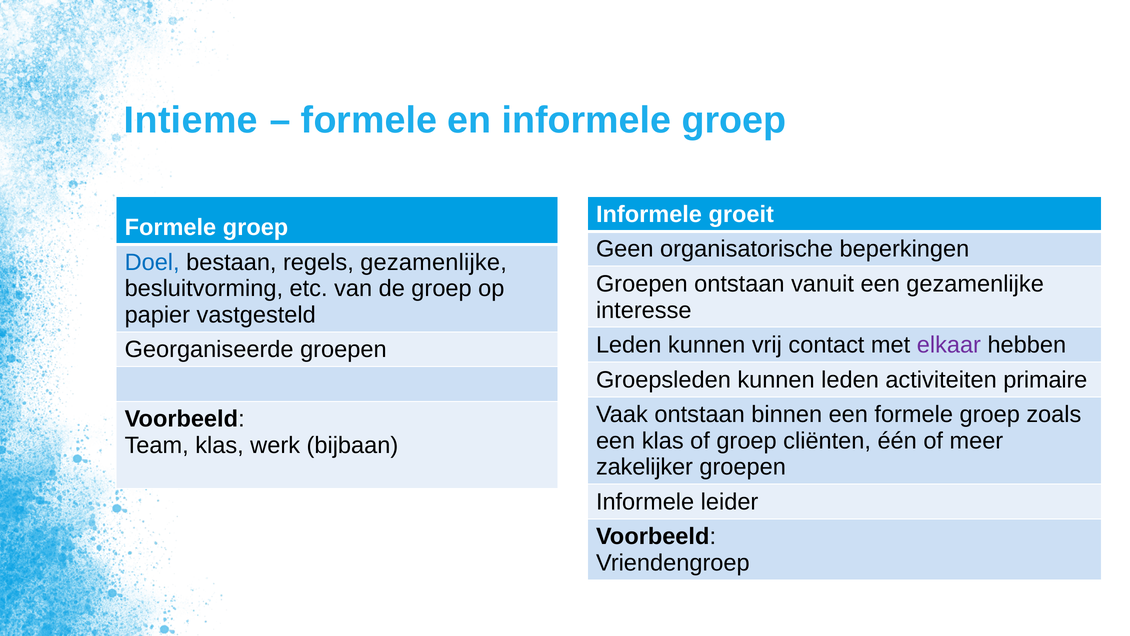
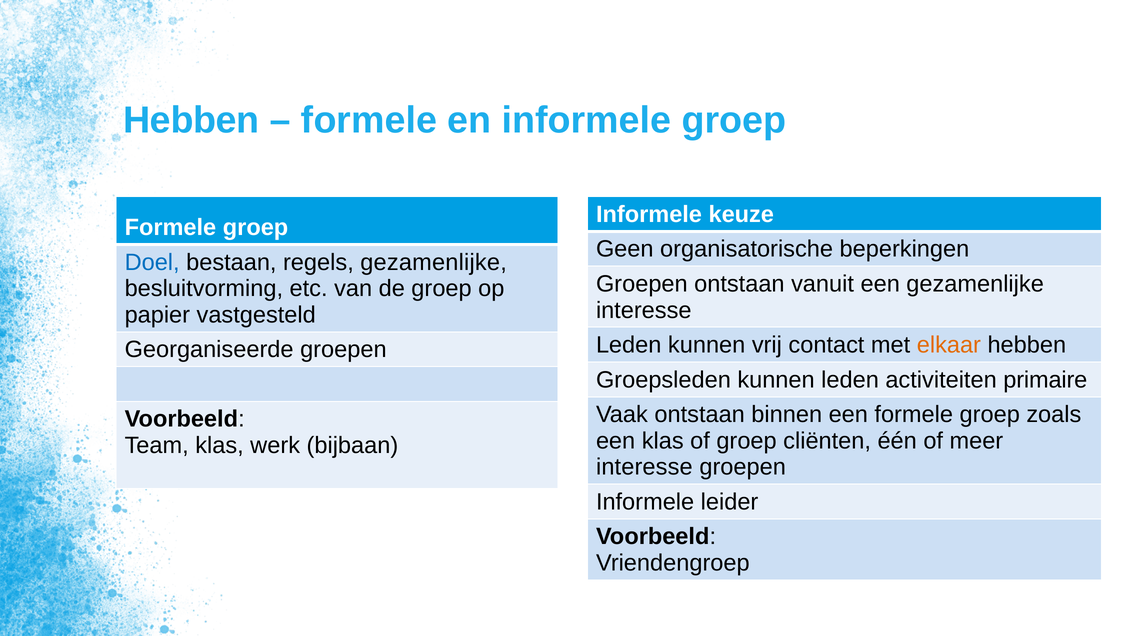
Intieme: Intieme -> Hebben (191, 120)
groeit: groeit -> keuze (741, 214)
elkaar colour: purple -> orange (949, 345)
zakelijker: zakelijker -> interesse (644, 467)
